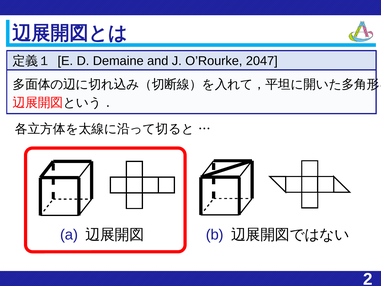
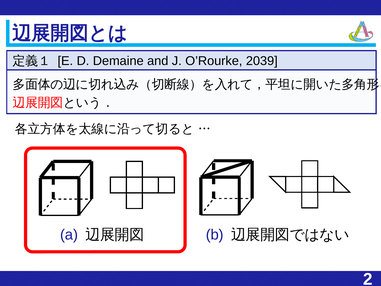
2047: 2047 -> 2039 (262, 61)
